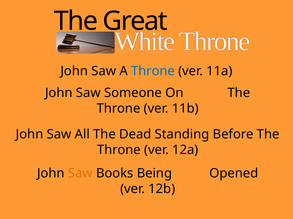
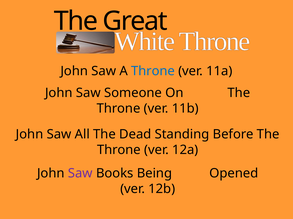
Saw colour: orange -> purple (80, 174)
